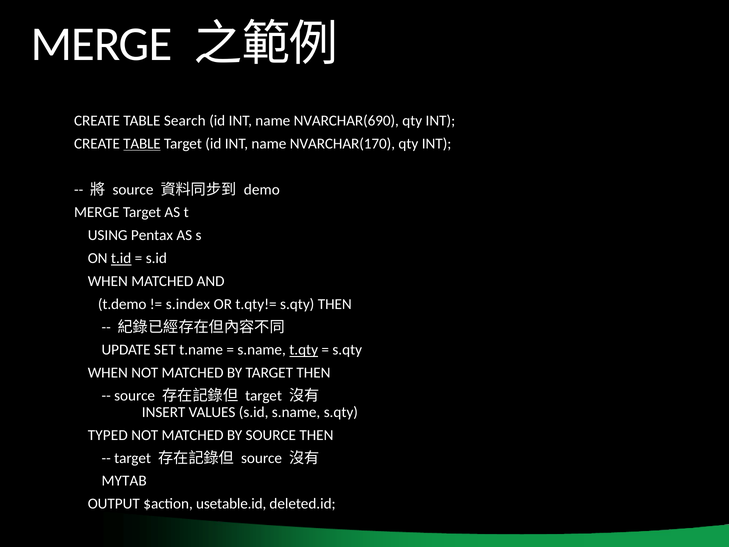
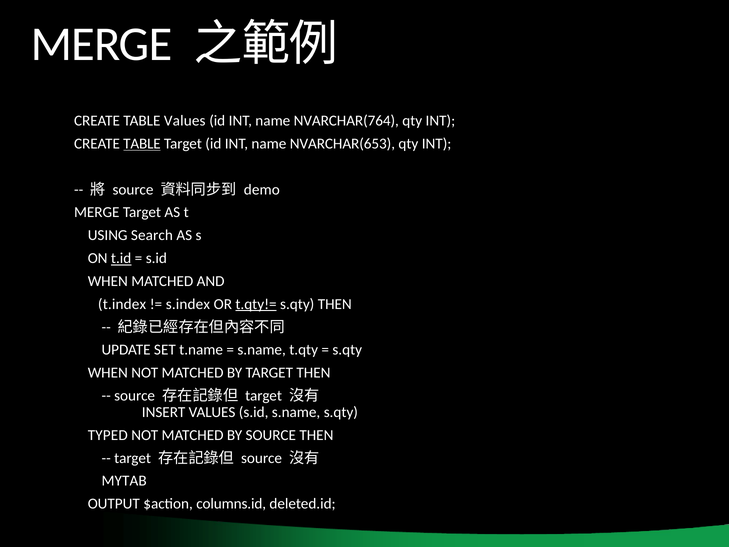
TABLE Search: Search -> Values (185, 121)
NVARCHAR(690: NVARCHAR(690 -> NVARCHAR(764 (346, 121)
NVARCHAR(170: NVARCHAR(170 -> NVARCHAR(653 (342, 144)
Pentax: Pentax -> Search (152, 235)
t.demo: t.demo -> t.index (122, 304)
t.qty!= underline: none -> present (256, 304)
t.qty underline: present -> none (304, 350)
usetable.id: usetable.id -> columns.id (231, 504)
